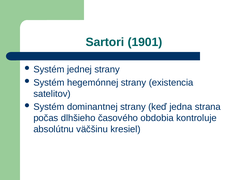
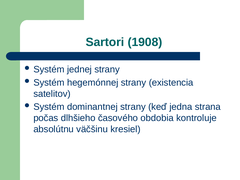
1901: 1901 -> 1908 (145, 42)
